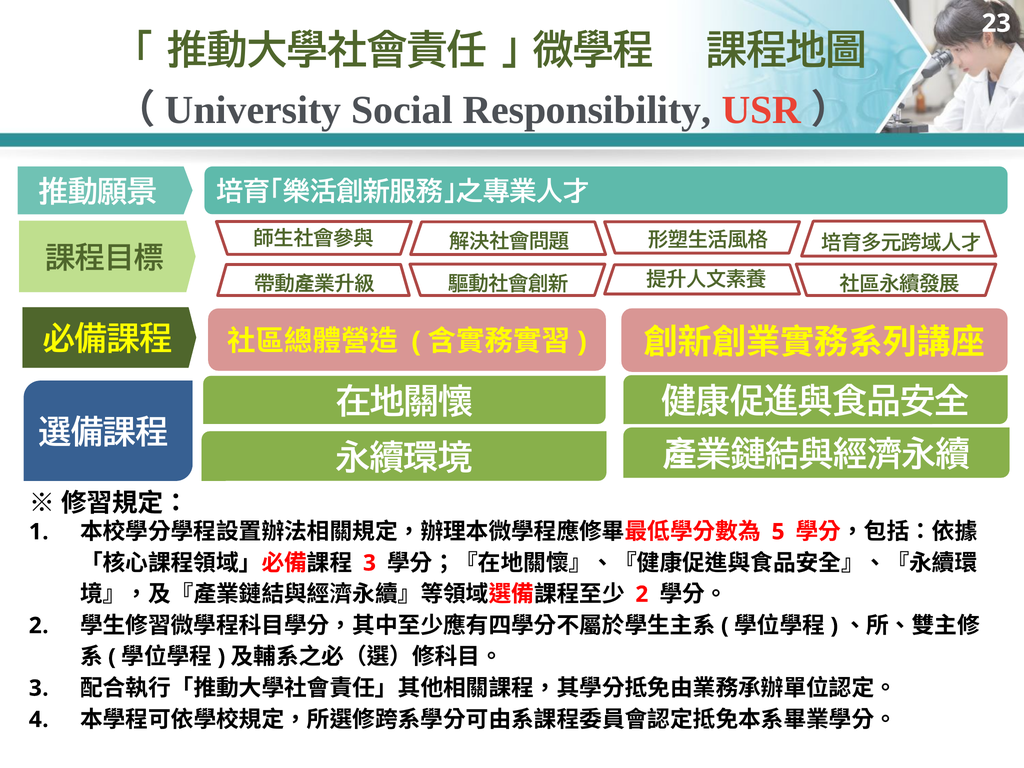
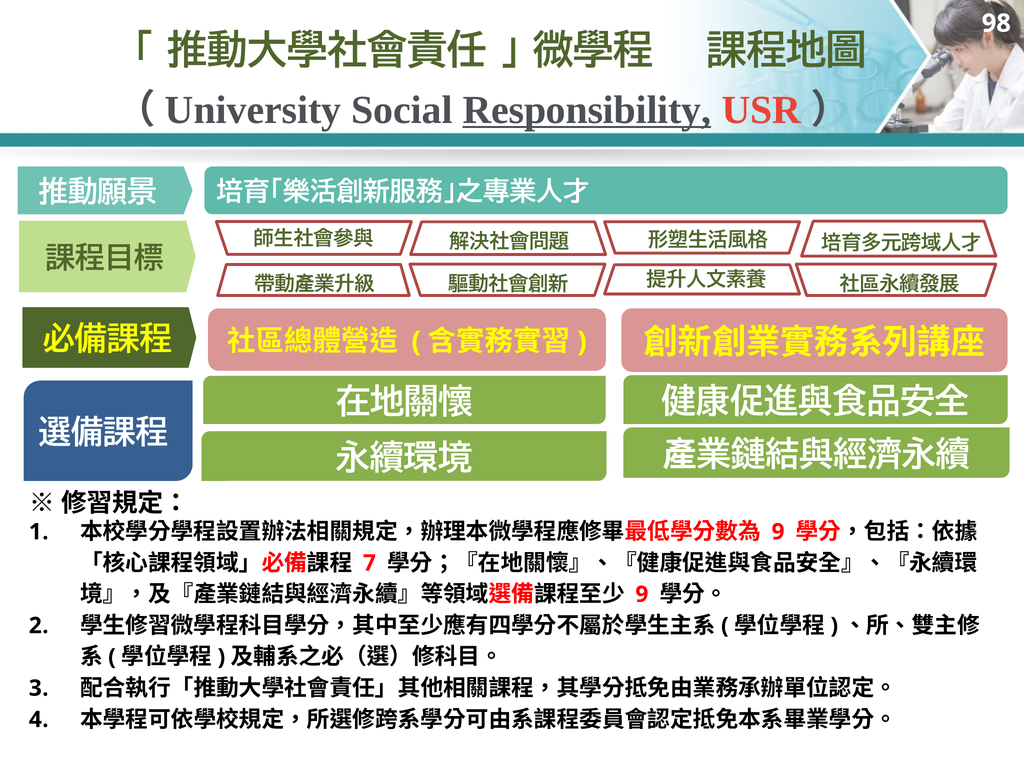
23: 23 -> 98 (996, 23)
Responsibility underline: none -> present (587, 110)
5: 5 -> 9 (778, 532)
3: 3 -> 7 (369, 563)
2: 2 -> 9 (642, 594)
